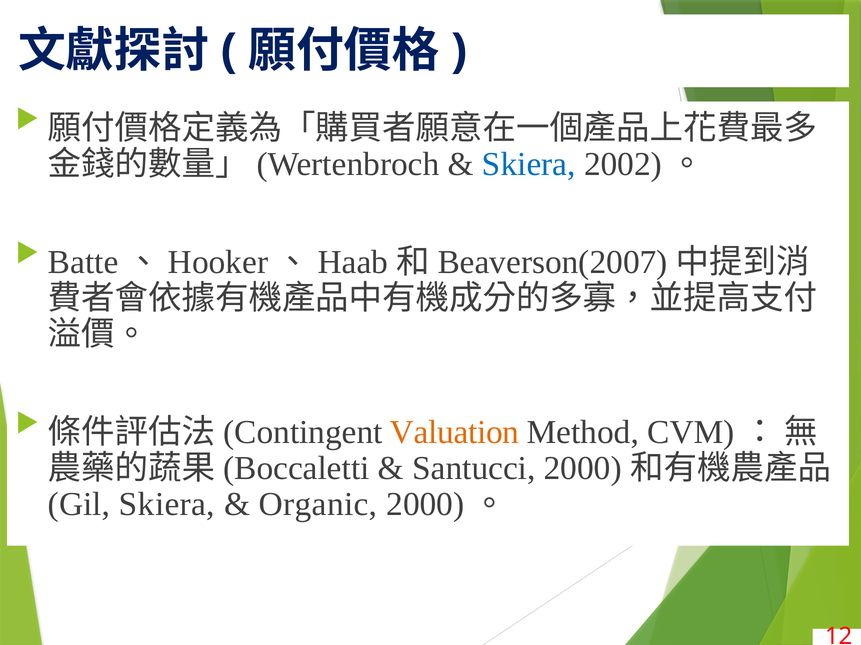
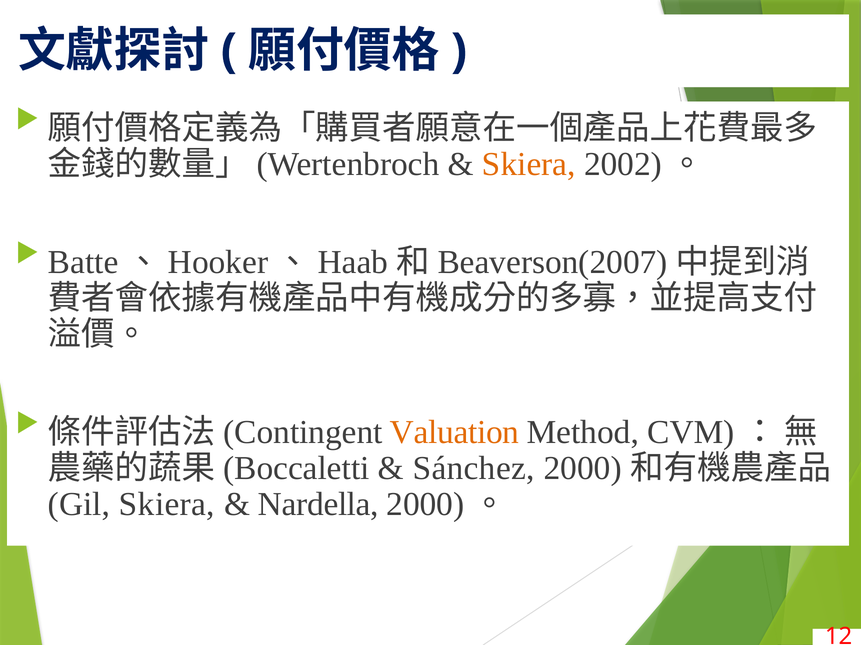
Skiera colour: blue -> orange (529, 165)
Santucci: Santucci -> Sánchez (474, 469)
Organic: Organic -> Nardella (318, 505)
